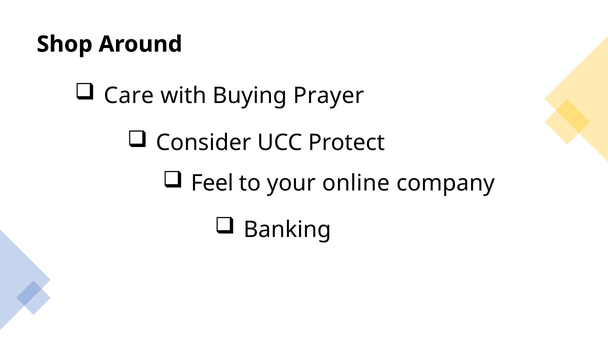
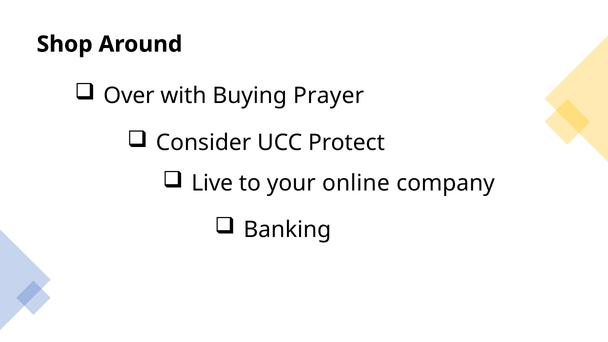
Care: Care -> Over (129, 96)
Feel: Feel -> Live (212, 183)
